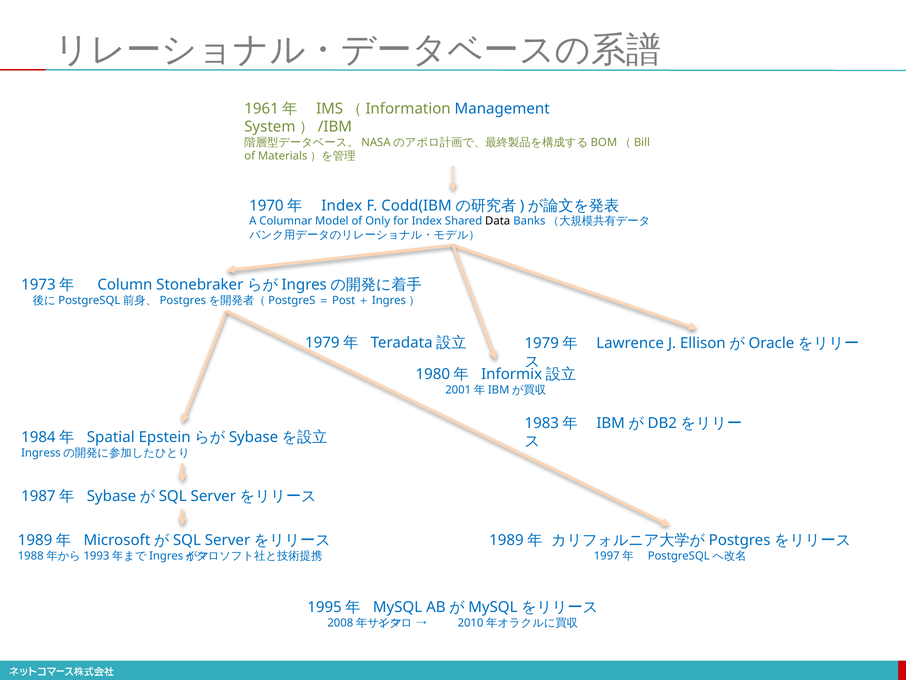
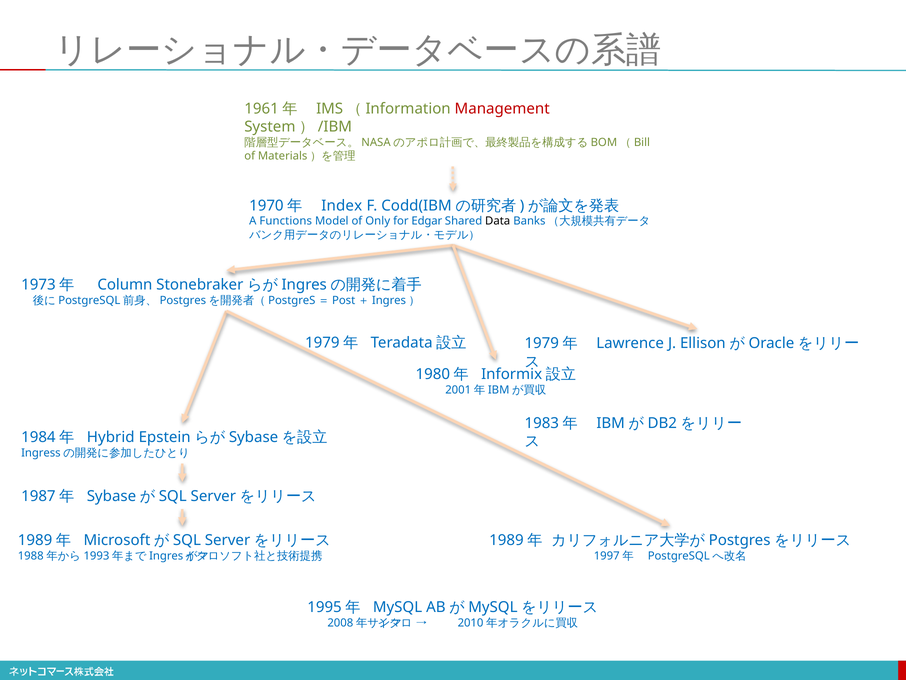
Management colour: blue -> red (502, 109)
Columnar: Columnar -> Functions (286, 221)
for Index: Index -> Edgar (427, 221)
Spatial: Spatial -> Hybrid (111, 437)
